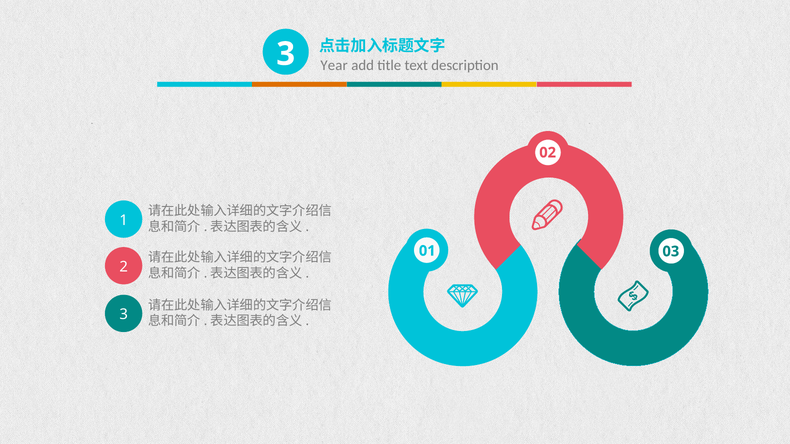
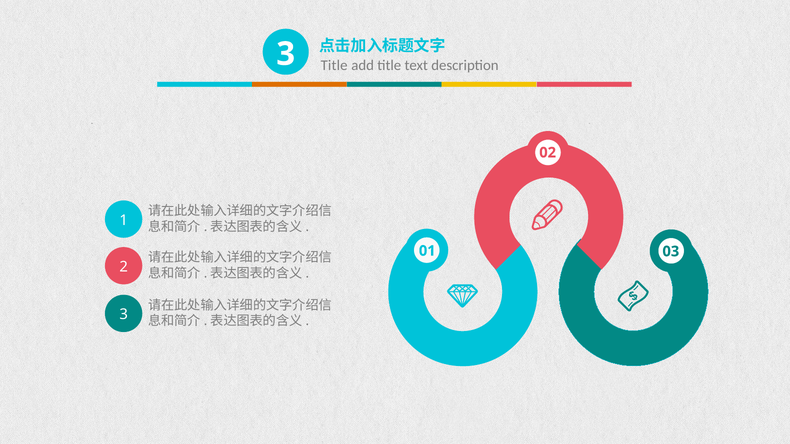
Year: Year -> Title (334, 66)
